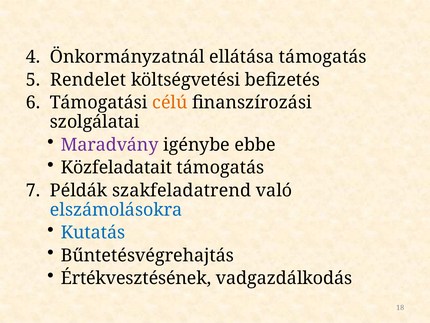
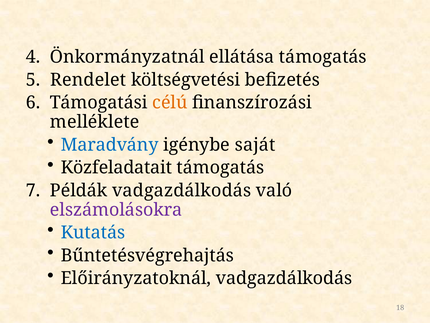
szolgálatai: szolgálatai -> melléklete (95, 122)
Maradvány colour: purple -> blue (110, 145)
ebbe: ebbe -> saját (255, 145)
Példák szakfeladatrend: szakfeladatrend -> vadgazdálkodás (182, 190)
elszámolásokra colour: blue -> purple (116, 210)
Értékvesztésének: Értékvesztésének -> Előirányzatoknál (136, 278)
